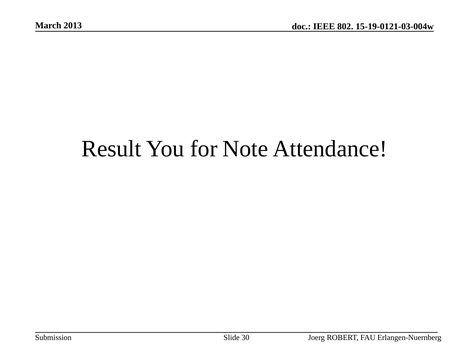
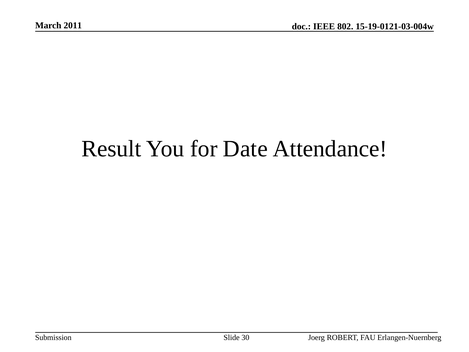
2013: 2013 -> 2011 (73, 26)
Note: Note -> Date (245, 149)
